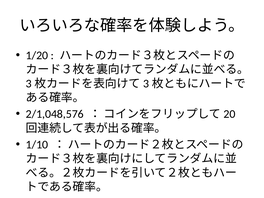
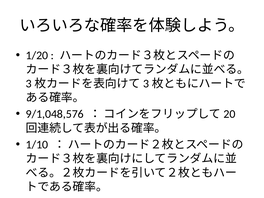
2/1,048,576: 2/1,048,576 -> 9/1,048,576 (55, 114)
